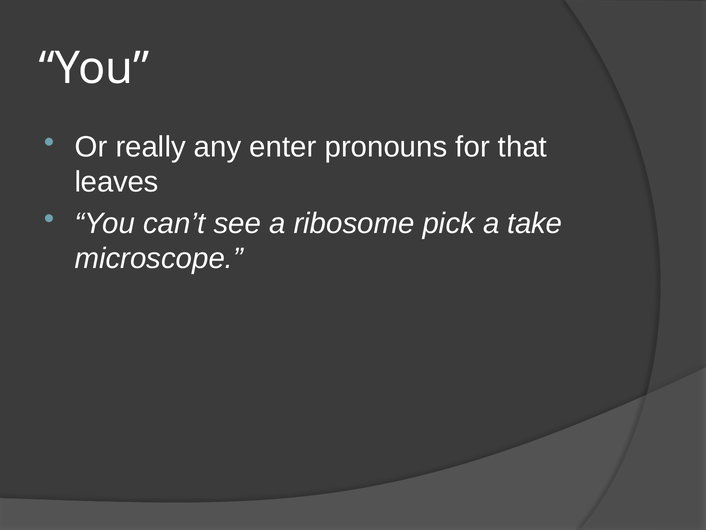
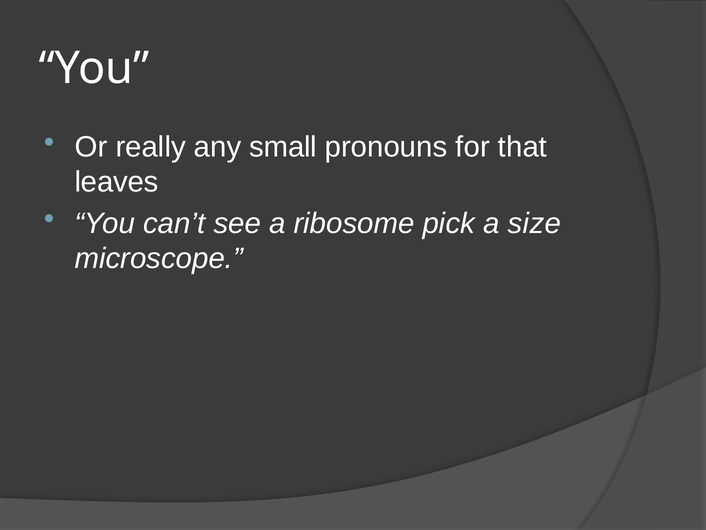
enter: enter -> small (283, 147)
take: take -> size (534, 223)
